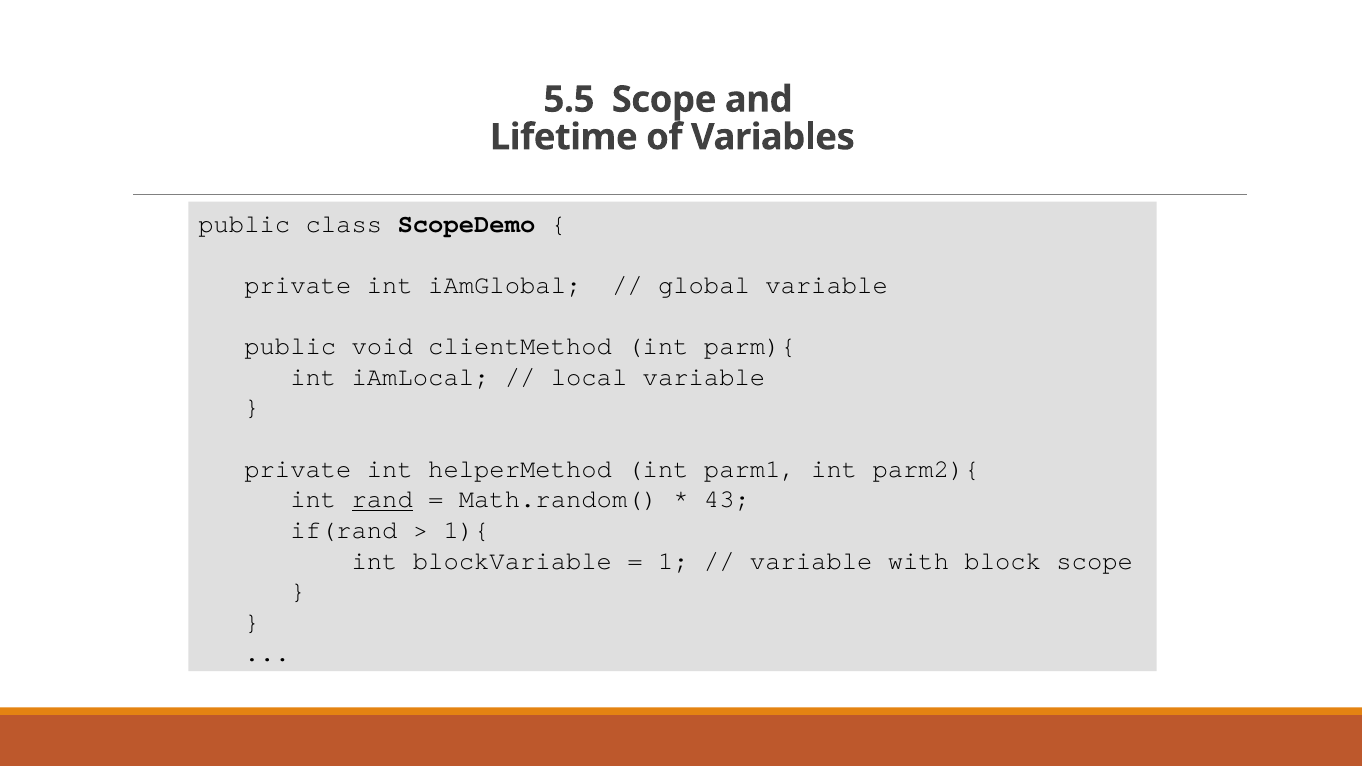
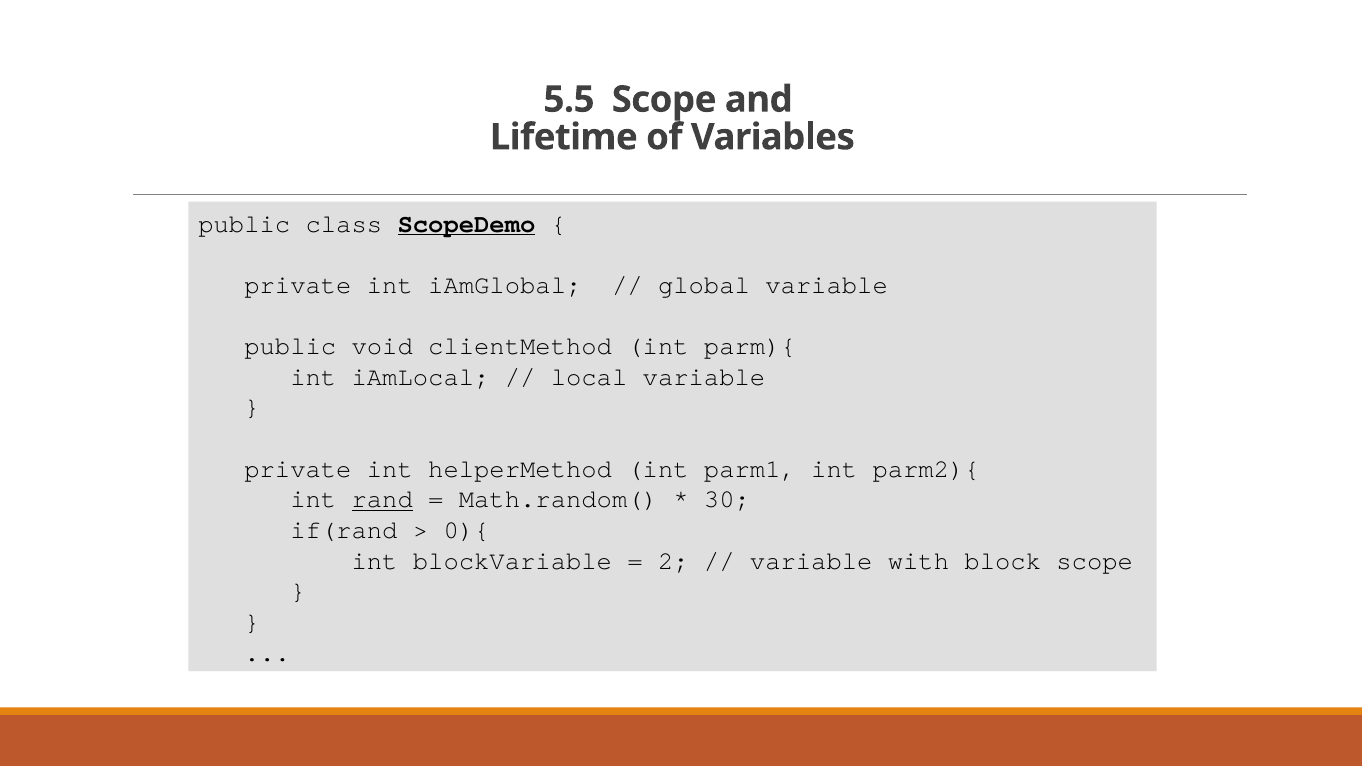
ScopeDemo underline: none -> present (466, 224)
43: 43 -> 30 (727, 500)
1){: 1){ -> 0){ (466, 530)
1: 1 -> 2 (673, 561)
